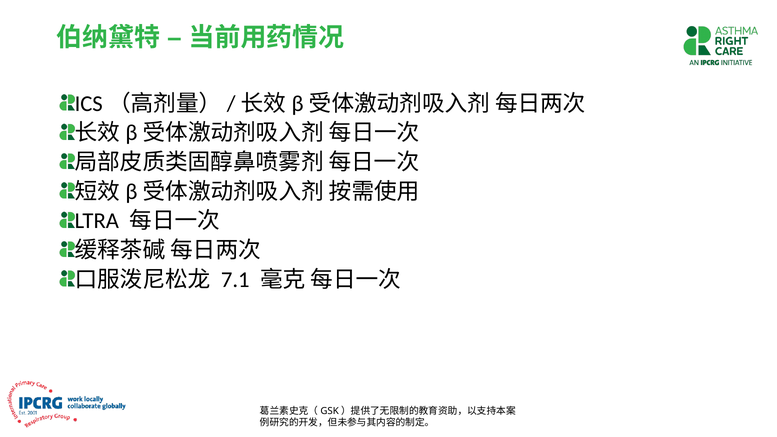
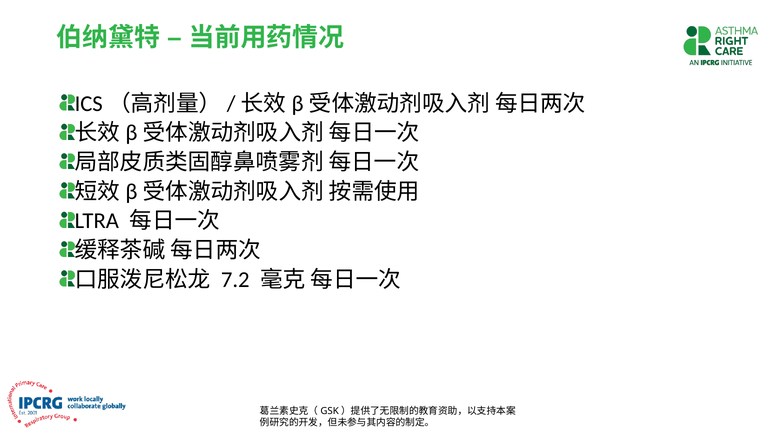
7.1: 7.1 -> 7.2 (235, 280)
